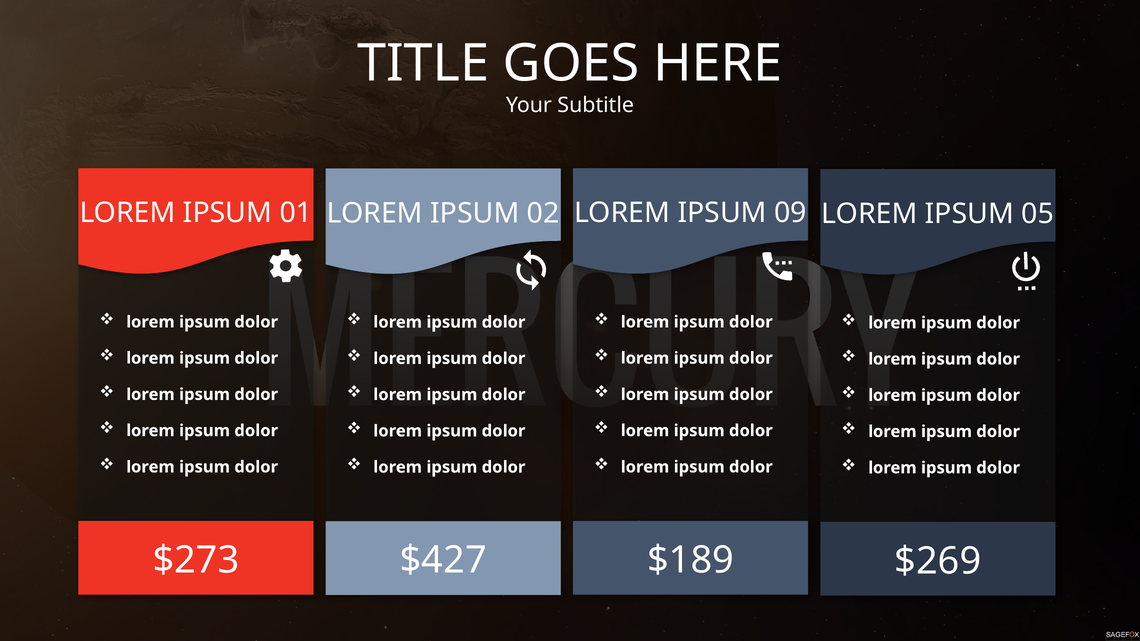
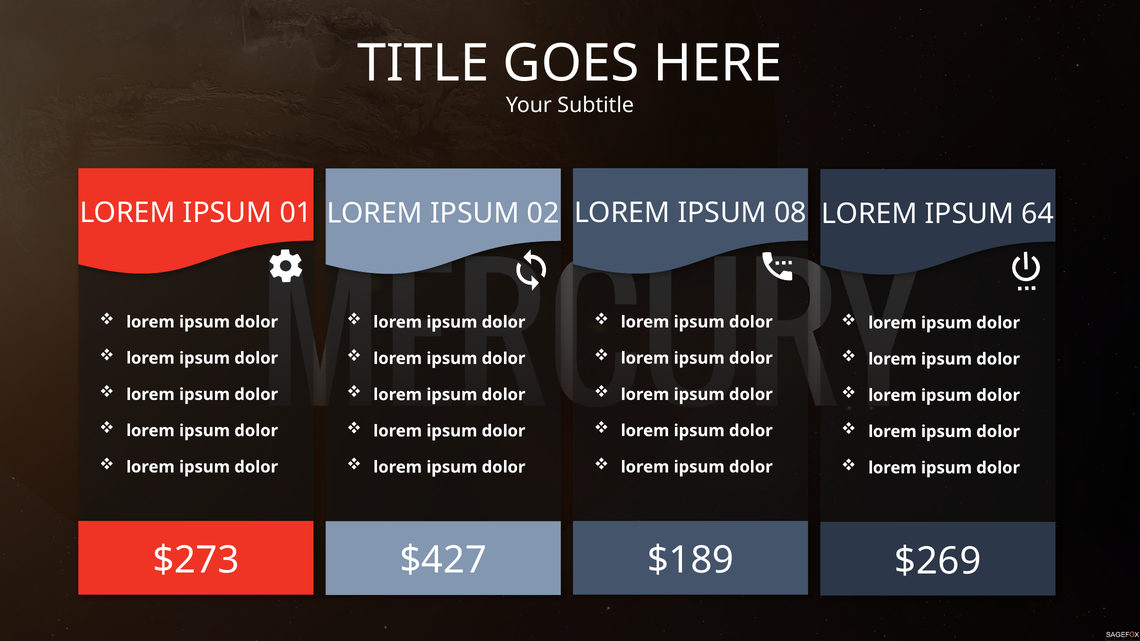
09: 09 -> 08 (790, 213)
05: 05 -> 64 (1038, 214)
